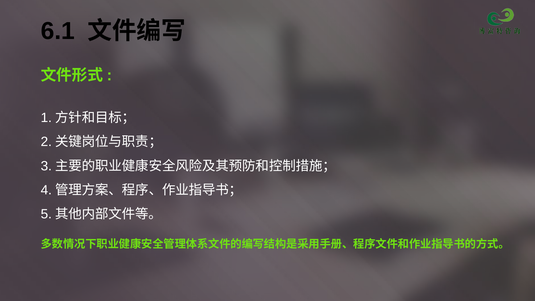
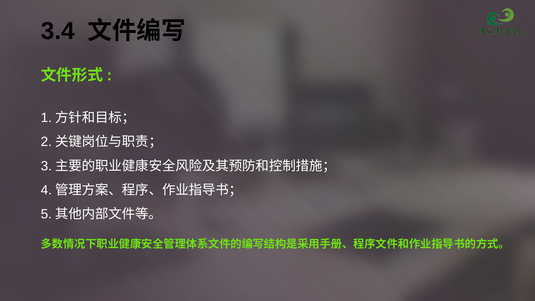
6.1: 6.1 -> 3.4 (58, 31)
